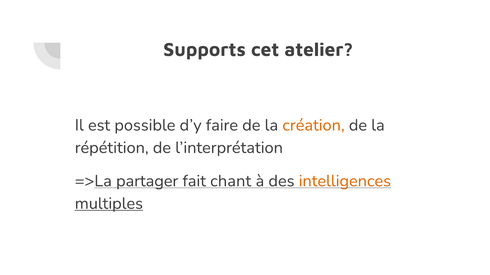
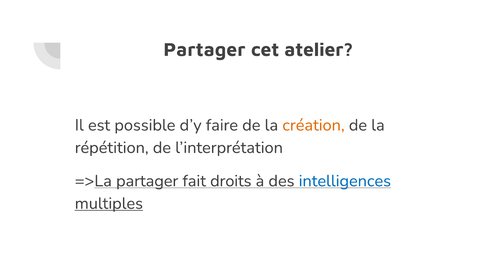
Supports: Supports -> Partager (204, 50)
chant: chant -> droits (231, 181)
intelligences colour: orange -> blue (345, 181)
